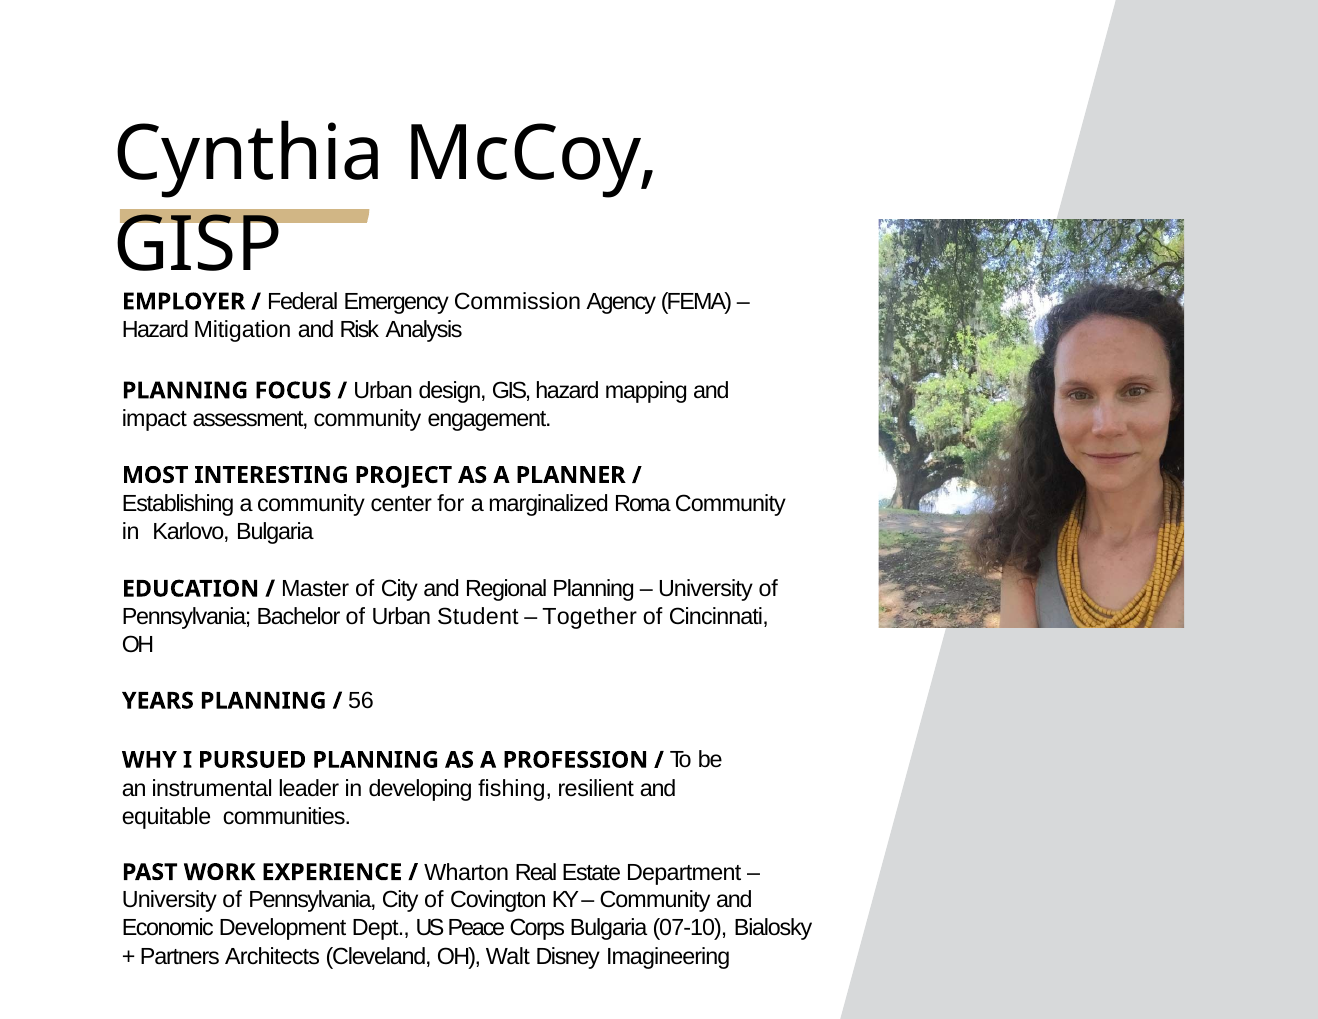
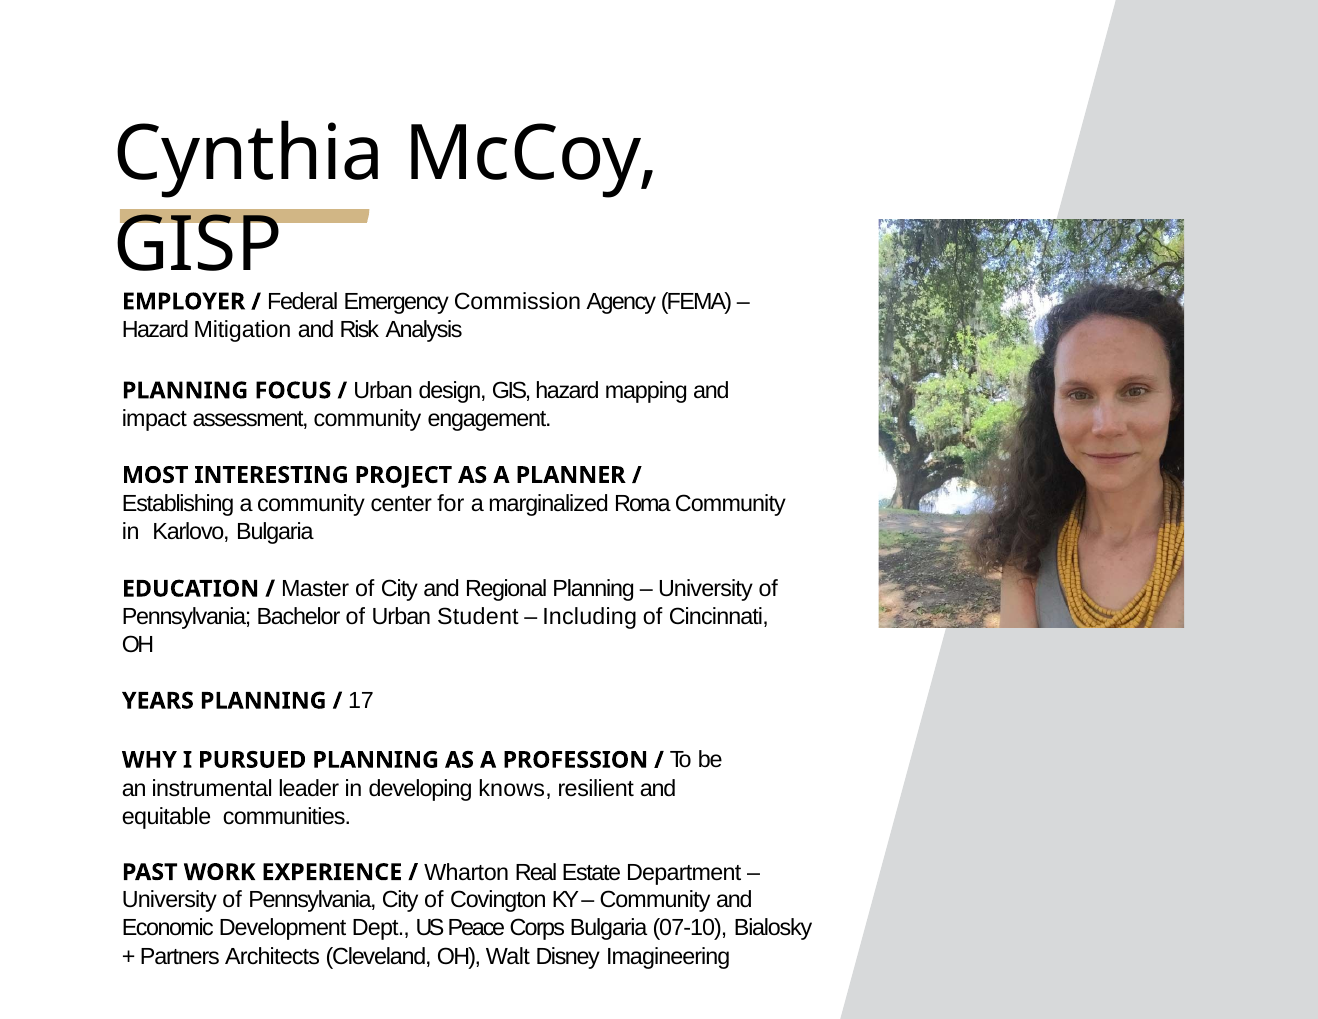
Together: Together -> Including (590, 616)
56: 56 -> 17 (361, 700)
fishing: fishing -> knows (515, 788)
